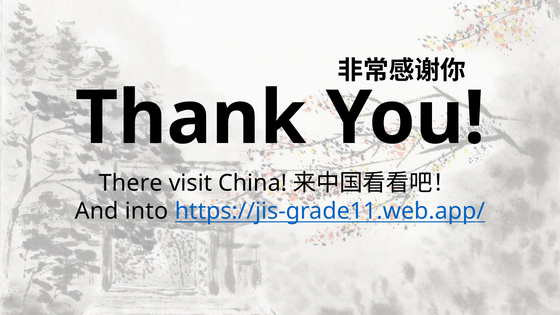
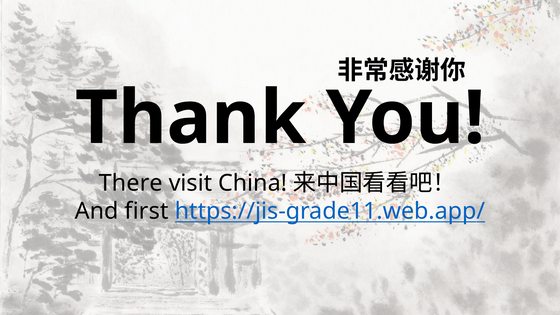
into: into -> first (147, 211)
